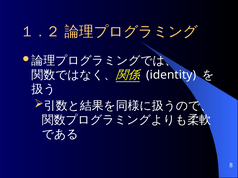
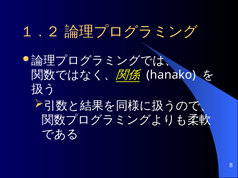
identity: identity -> hanako (171, 75)
